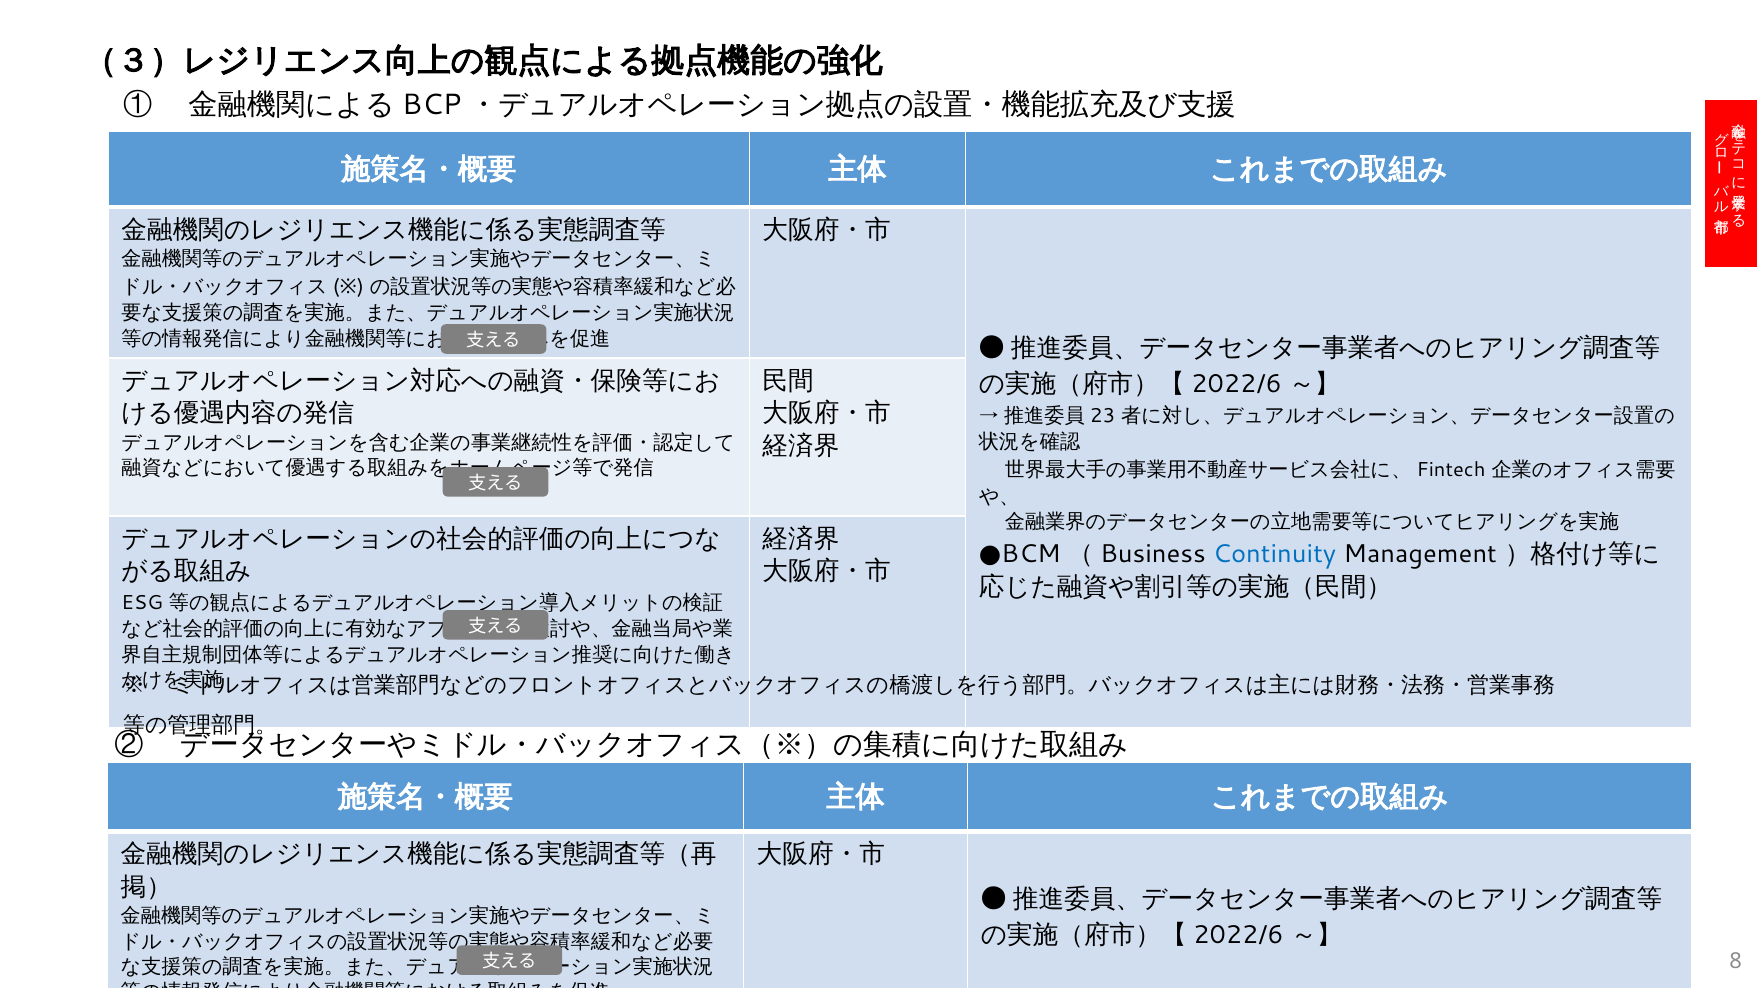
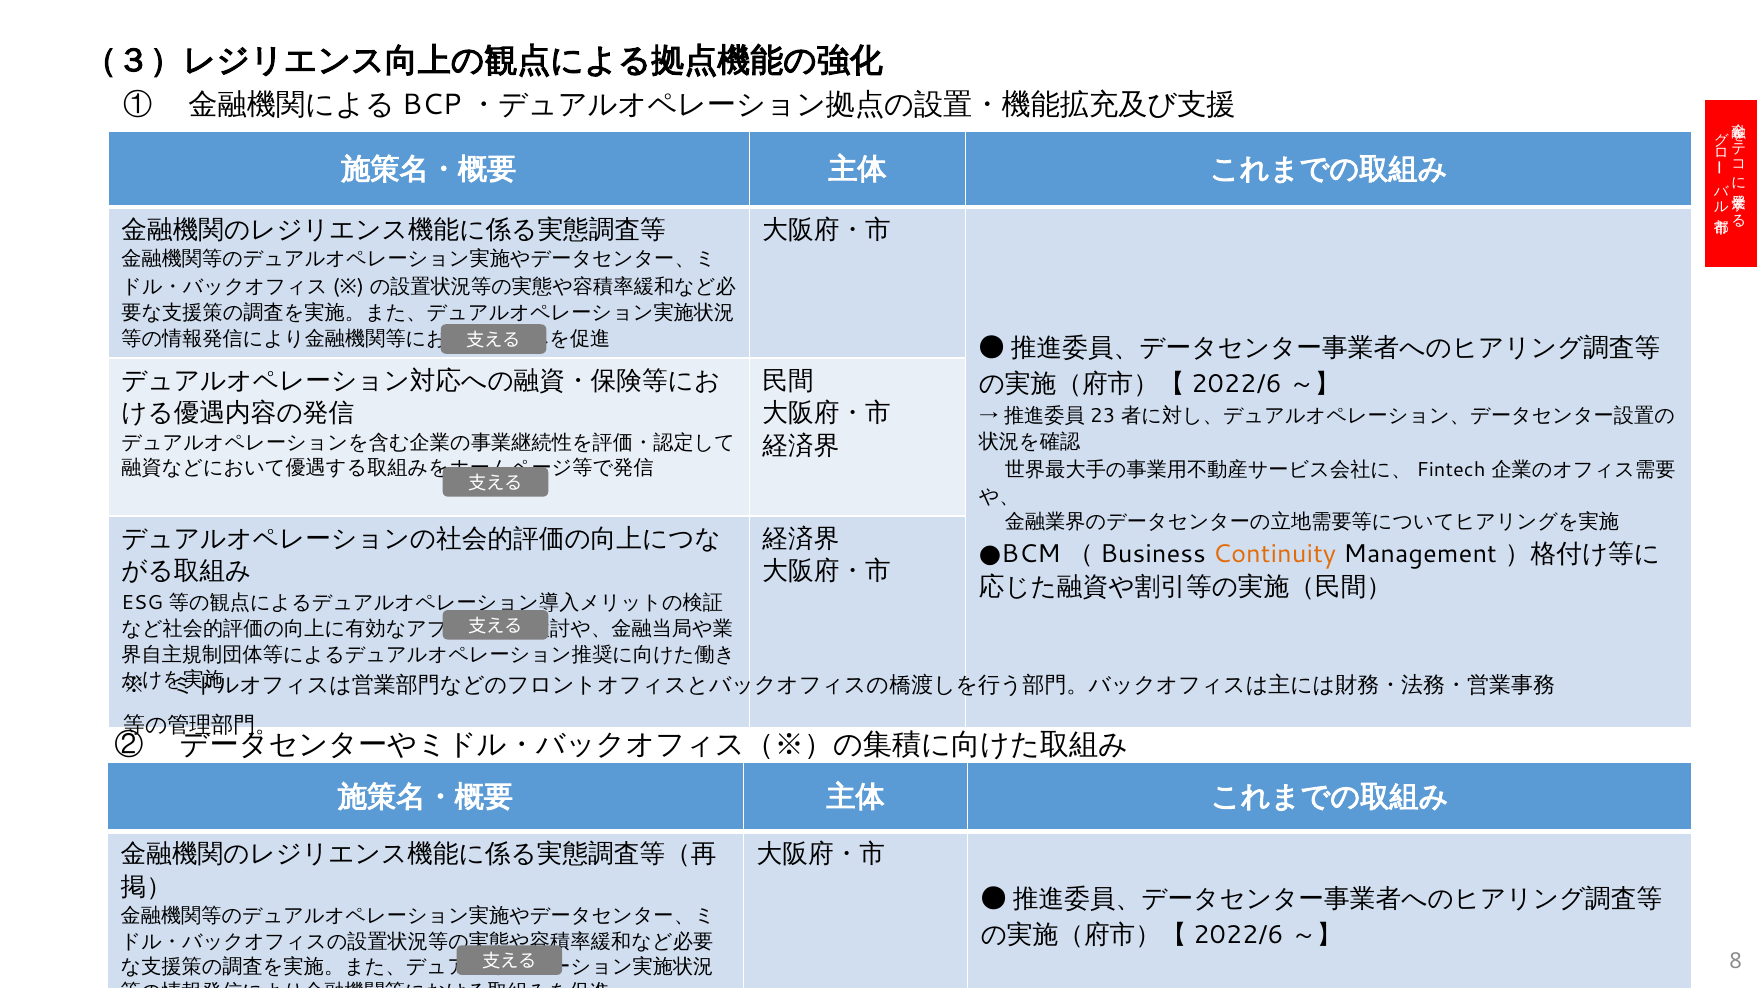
Continuity colour: blue -> orange (1275, 554)
